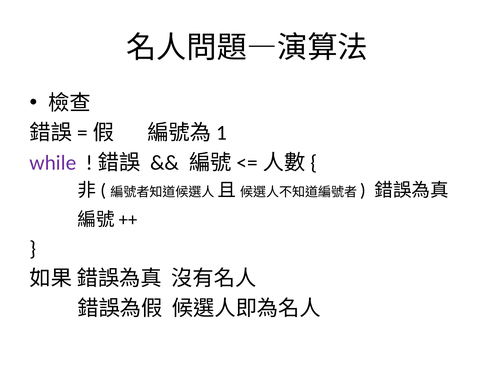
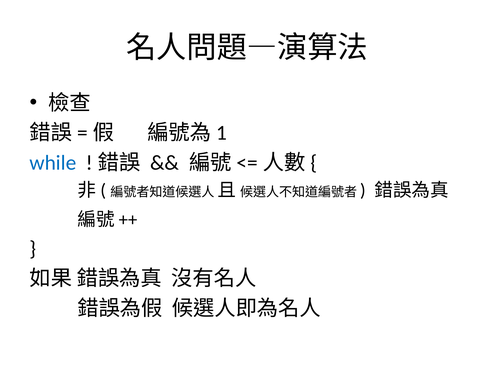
while colour: purple -> blue (53, 163)
